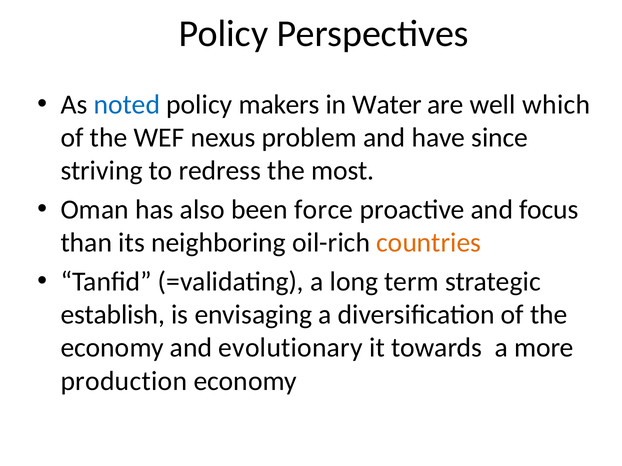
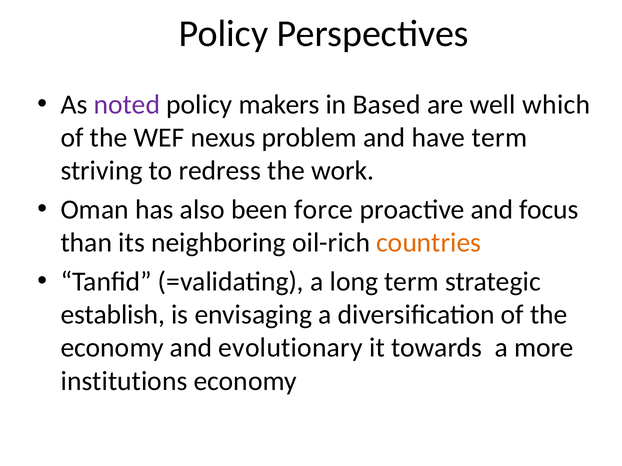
noted colour: blue -> purple (127, 105)
Water: Water -> Based (387, 105)
have since: since -> term (500, 138)
most: most -> work (343, 171)
production: production -> institutions (124, 381)
